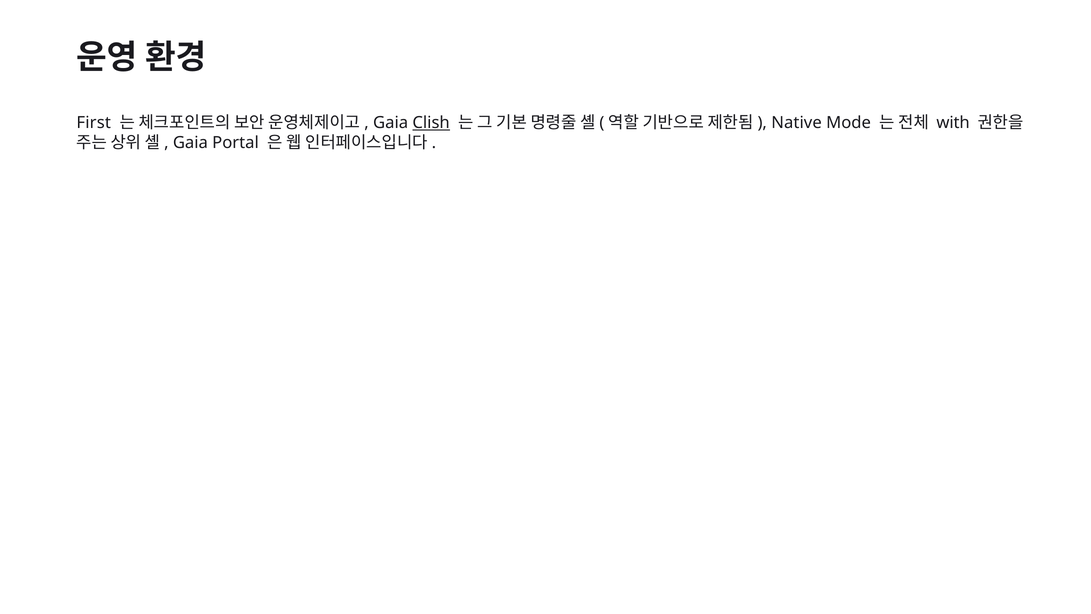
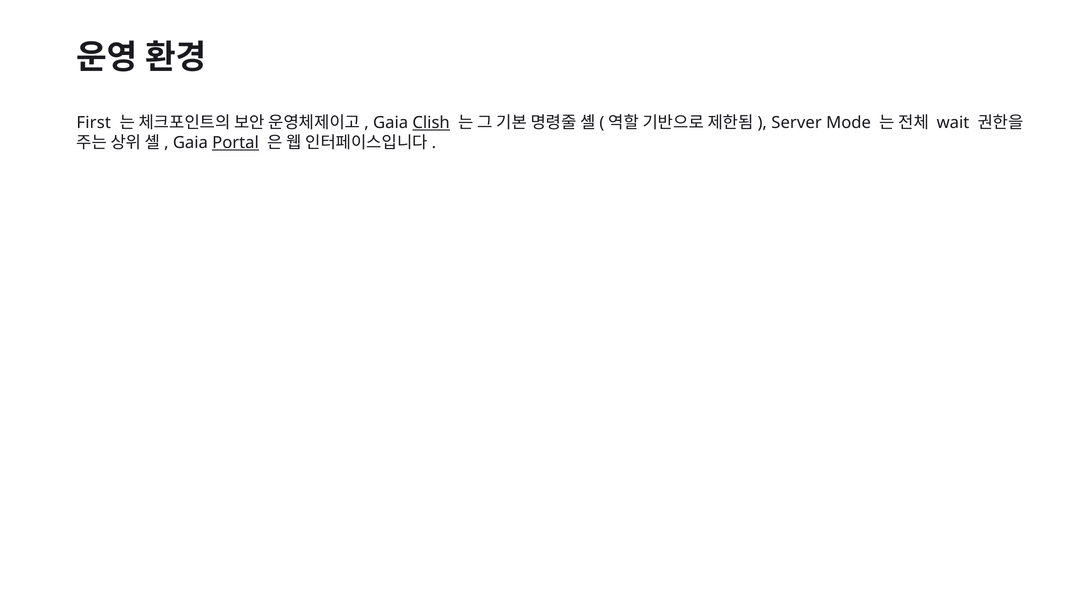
Native: Native -> Server (797, 123)
with: with -> wait (953, 123)
Portal underline: none -> present (236, 143)
